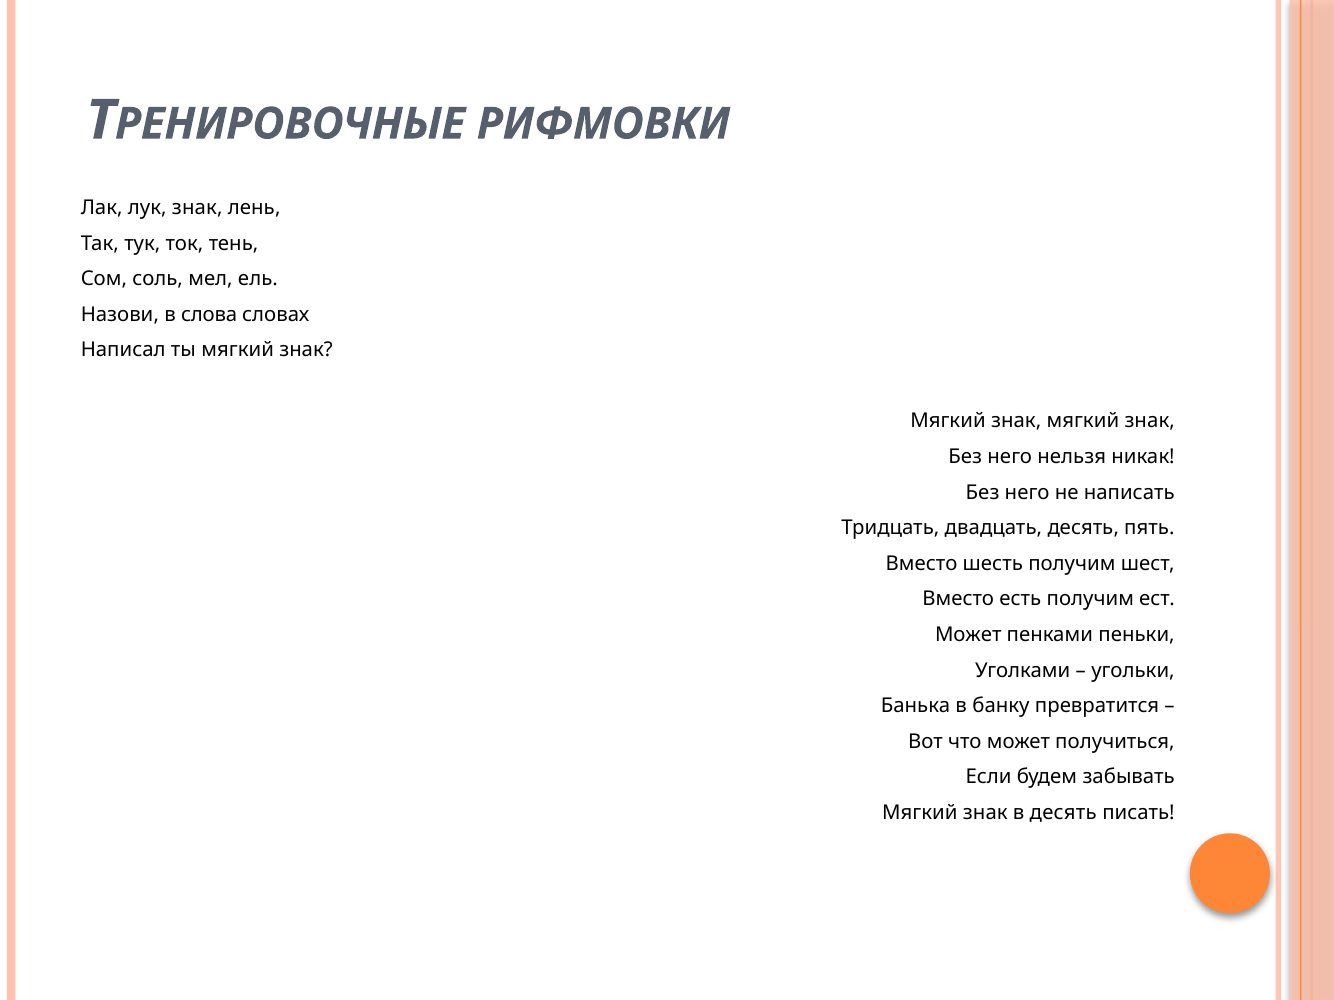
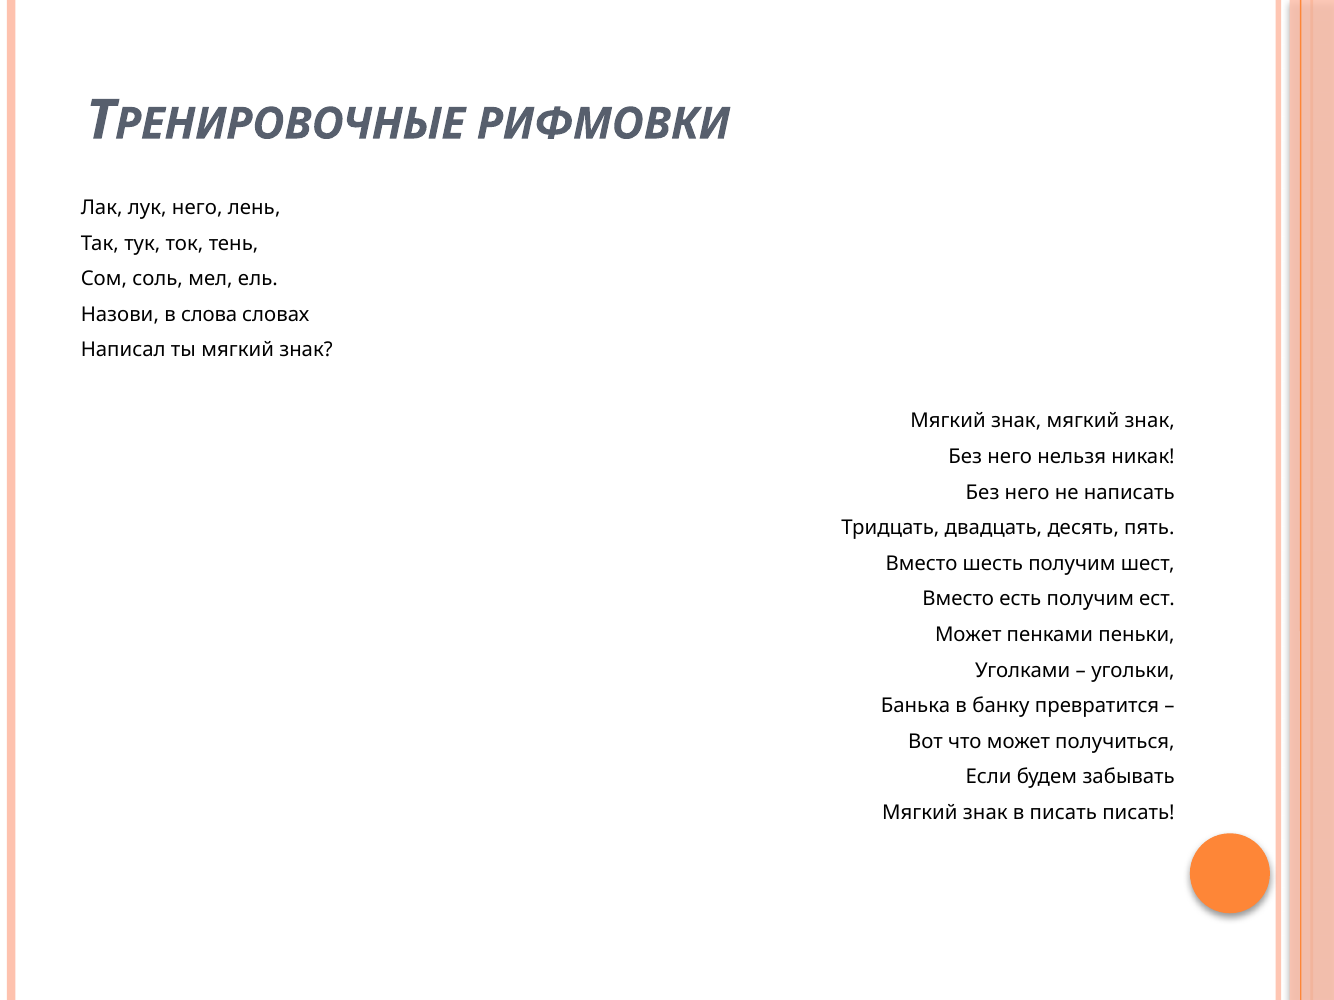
лук знак: знак -> него (197, 208)
в десять: десять -> писать (1063, 813)
